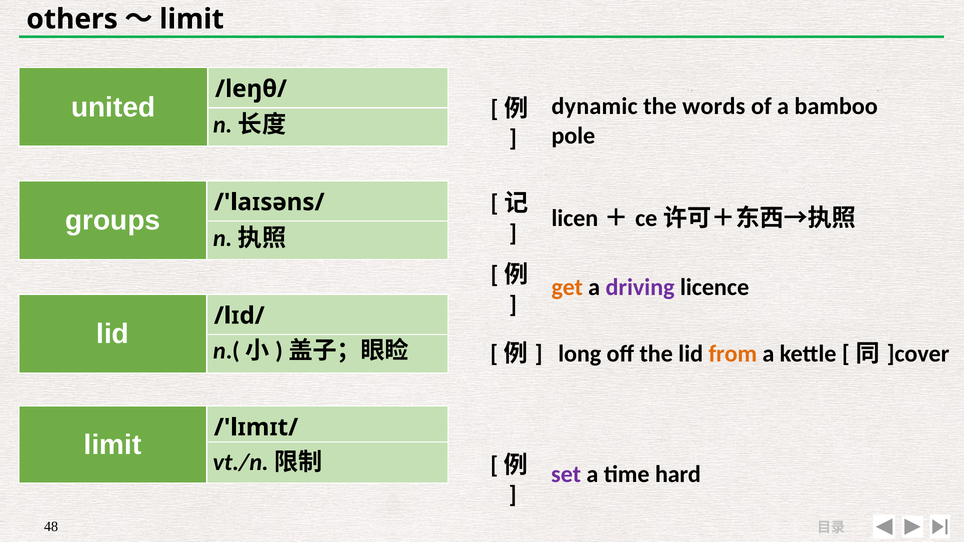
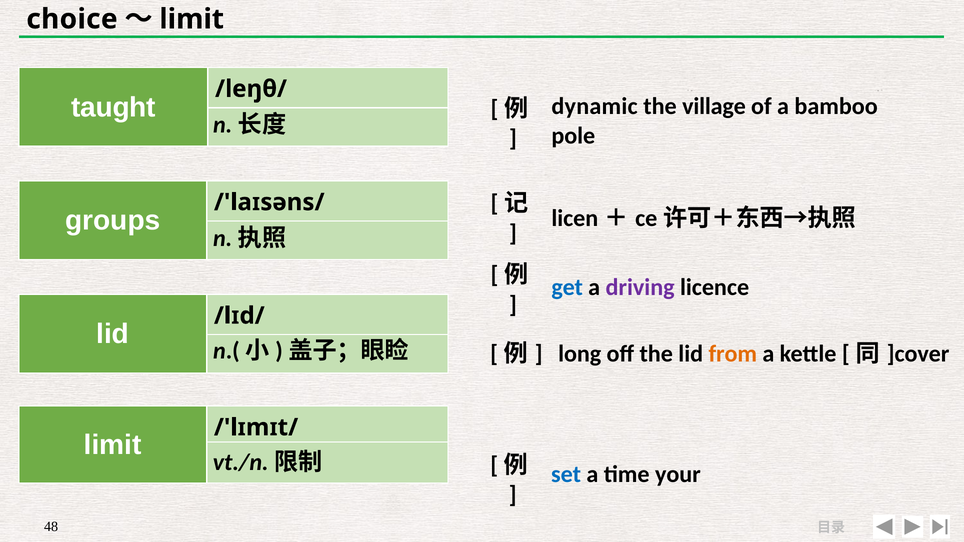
others: others -> choice (72, 19)
united: united -> taught (113, 107)
words: words -> village (714, 106)
get colour: orange -> blue (567, 288)
set colour: purple -> blue (566, 474)
hard: hard -> your (678, 474)
